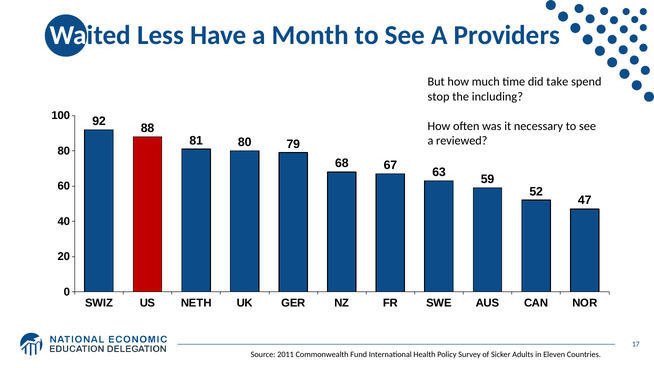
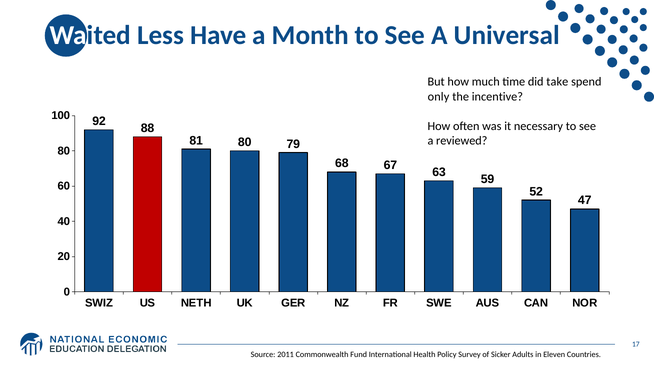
Providers: Providers -> Universal (507, 35)
stop: stop -> only (438, 97)
including: including -> incentive (497, 97)
